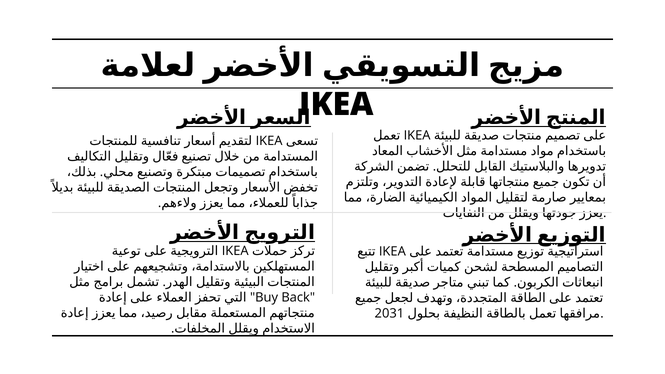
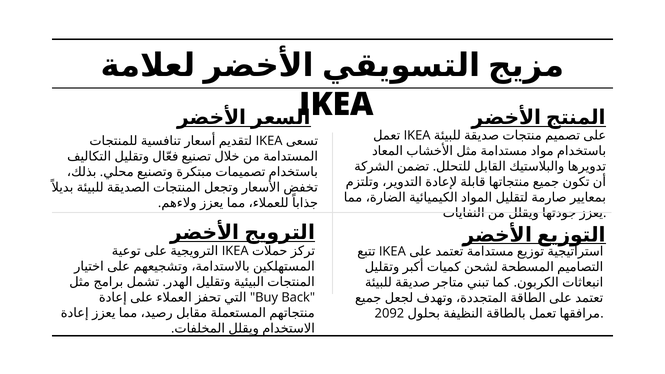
2031: 2031 -> 2092 (389, 313)
